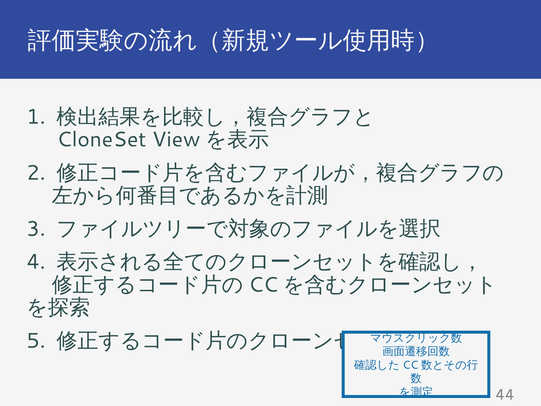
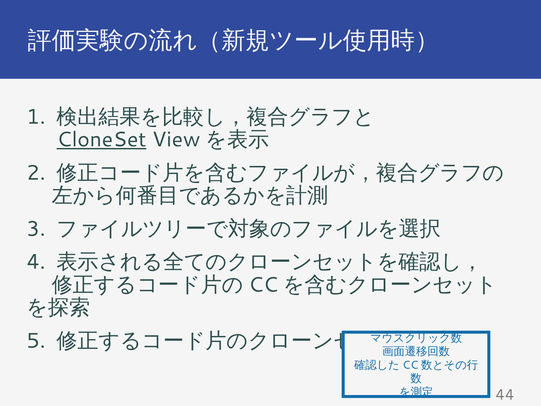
CloneSet underline: none -> present (102, 139)
